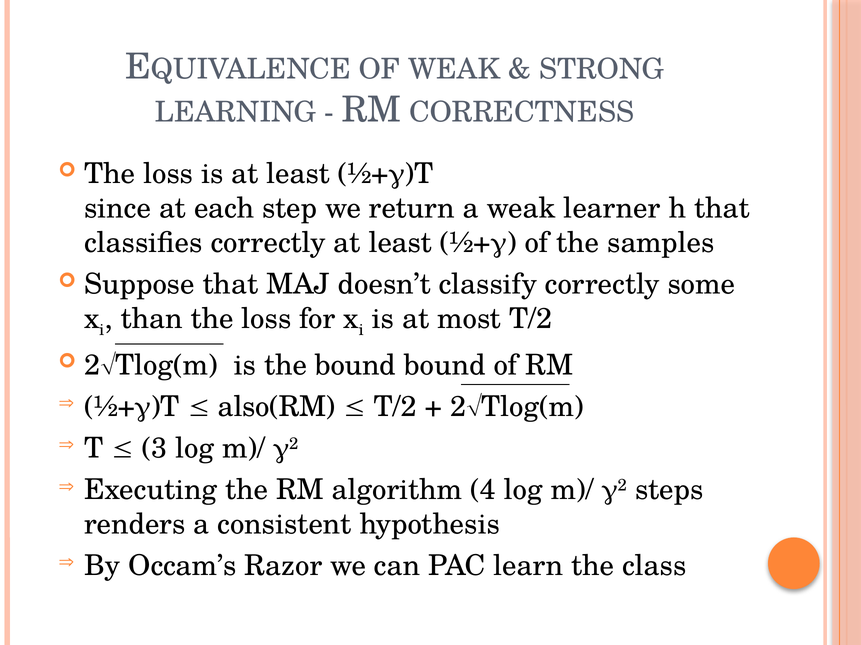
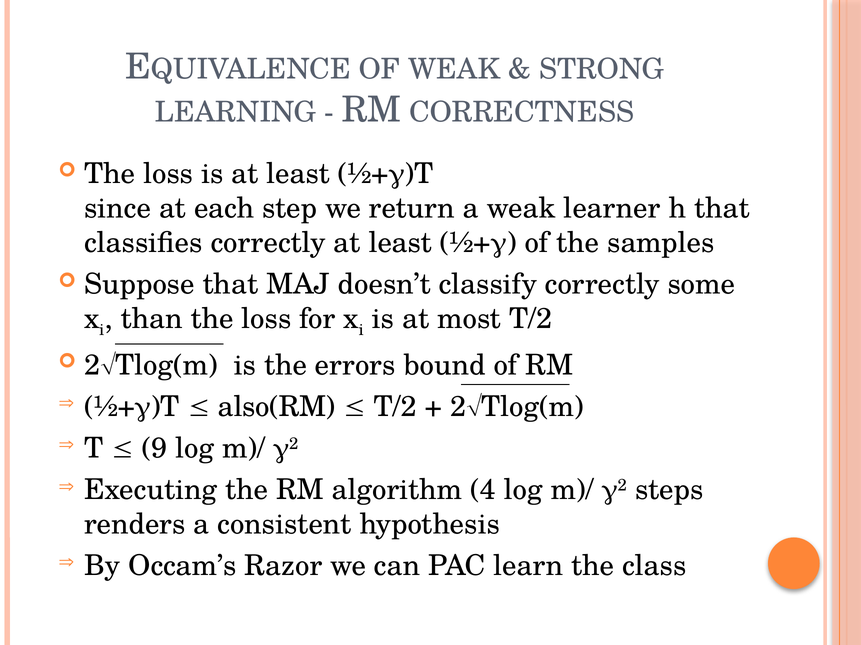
the bound: bound -> errors (355, 365)
3: 3 -> 9 (155, 449)
